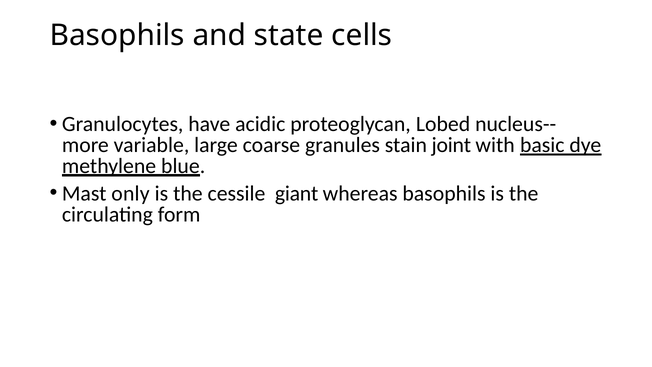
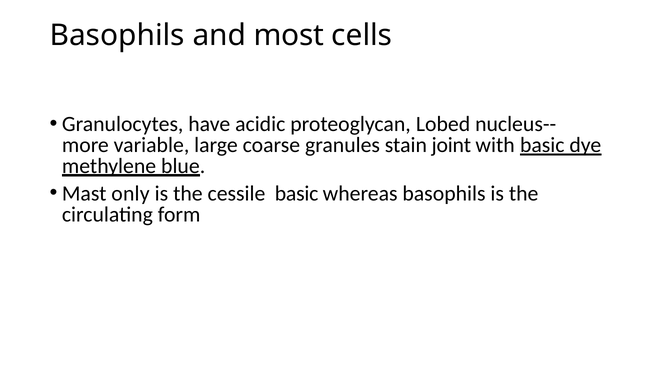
state: state -> most (289, 35)
cessile giant: giant -> basic (297, 193)
